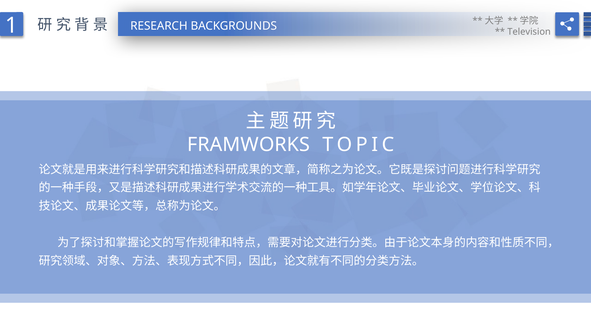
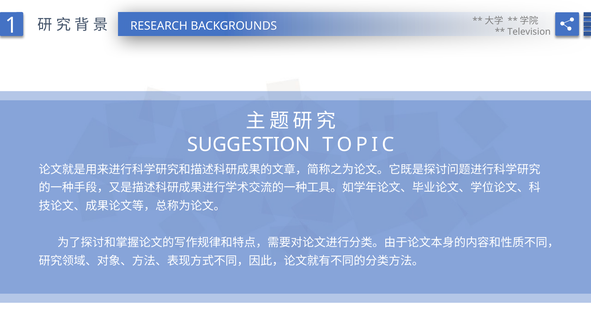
FRAMWORKS: FRAMWORKS -> SUGGESTION (249, 144)
